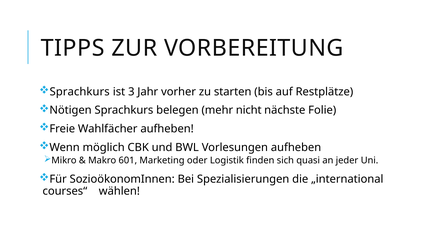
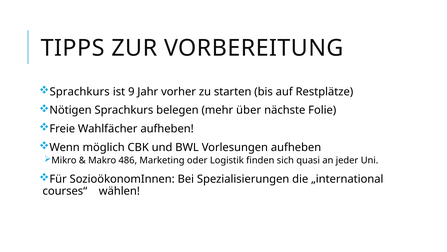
3: 3 -> 9 (131, 91)
nicht: nicht -> über (249, 110)
601: 601 -> 486 (128, 160)
